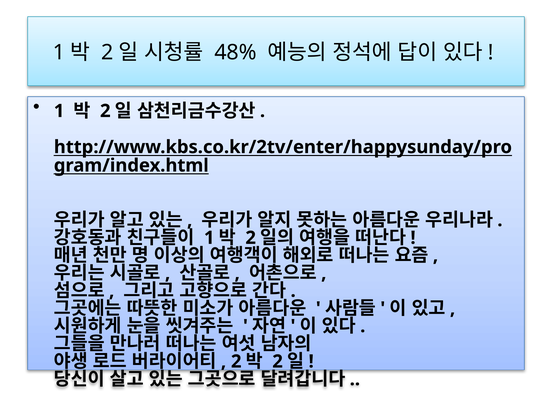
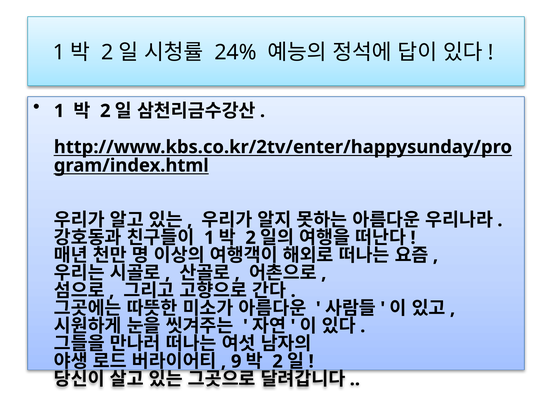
48%: 48% -> 24% (236, 53)
2: 2 -> 9 (236, 361)
